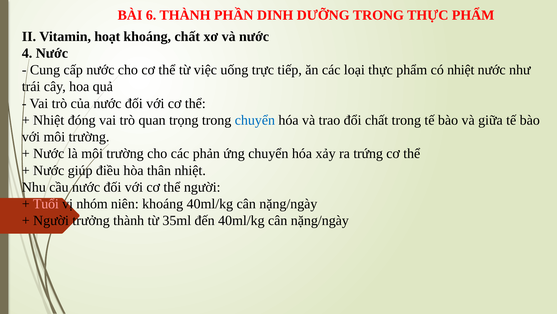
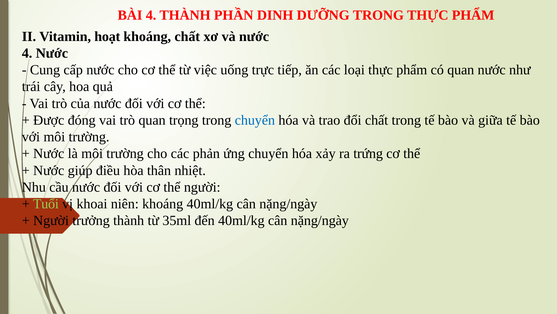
BÀI 6: 6 -> 4 (151, 15)
có nhiệt: nhiệt -> quan (461, 70)
Nhiệt: Nhiệt -> Được (49, 120)
Tuổi colour: pink -> light green (46, 203)
nhóm: nhóm -> khoai (92, 203)
